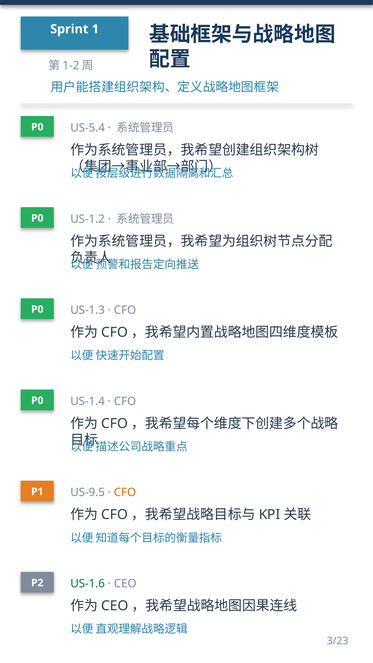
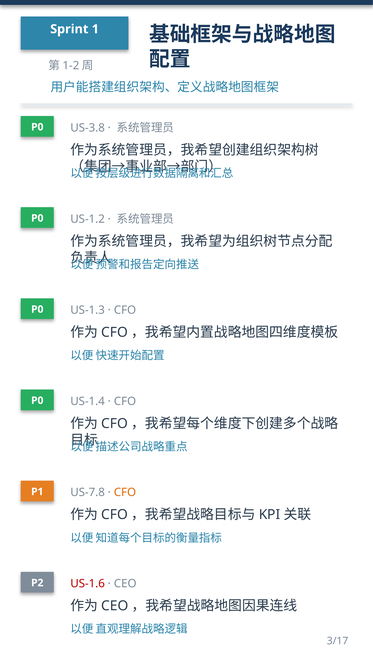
US-5.4: US-5.4 -> US-3.8 (88, 128)
US-9.5: US-9.5 -> US-7.8 (88, 493)
US-1.6 colour: green -> red (88, 584)
3/23: 3/23 -> 3/17 (338, 641)
